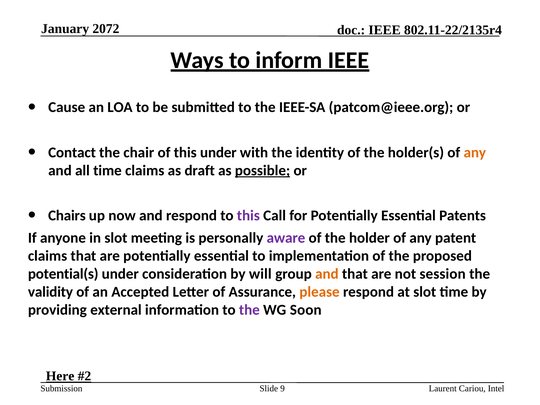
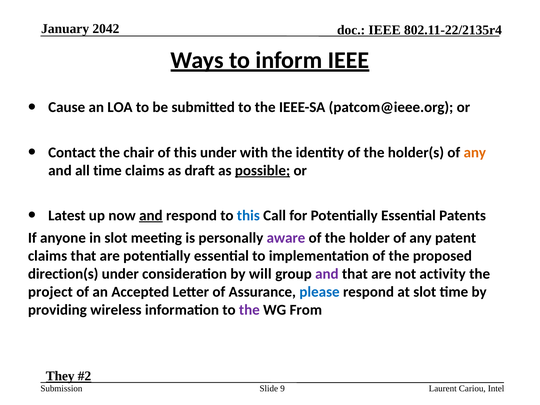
2072: 2072 -> 2042 (106, 29)
Chairs: Chairs -> Latest (67, 215)
and underline: none -> present (151, 215)
this colour: purple -> blue (248, 215)
potential(s: potential(s -> direction(s (63, 274)
and colour: orange -> purple (327, 274)
session: session -> activity (443, 274)
validity: validity -> project (50, 292)
please colour: orange -> blue (319, 292)
external: external -> wireless (116, 310)
Soon: Soon -> From (306, 310)
Here: Here -> They (60, 376)
